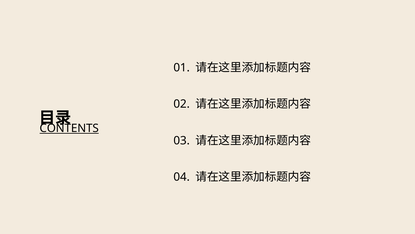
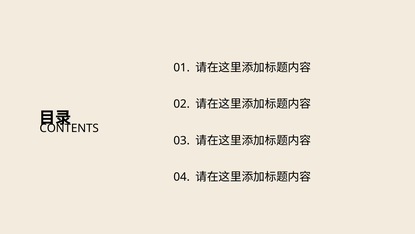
CONTENTS underline: present -> none (69, 128)
